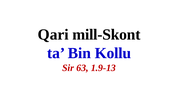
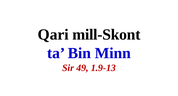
Kollu: Kollu -> Minn (113, 53)
63: 63 -> 49 (82, 68)
